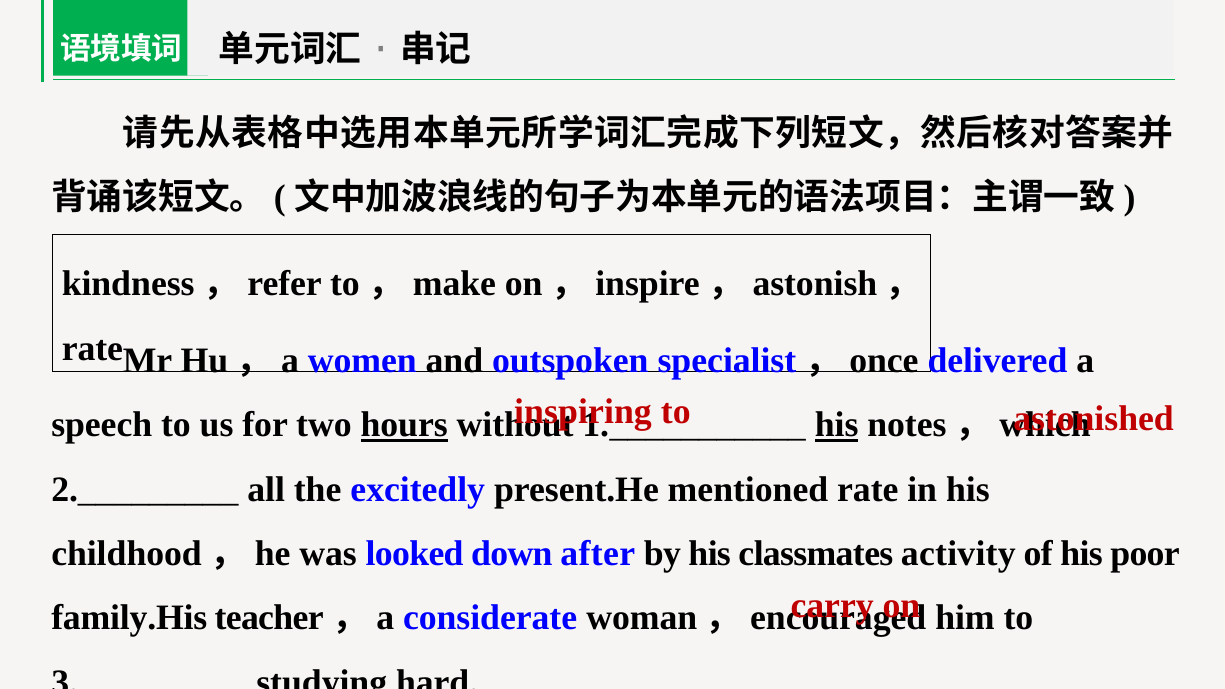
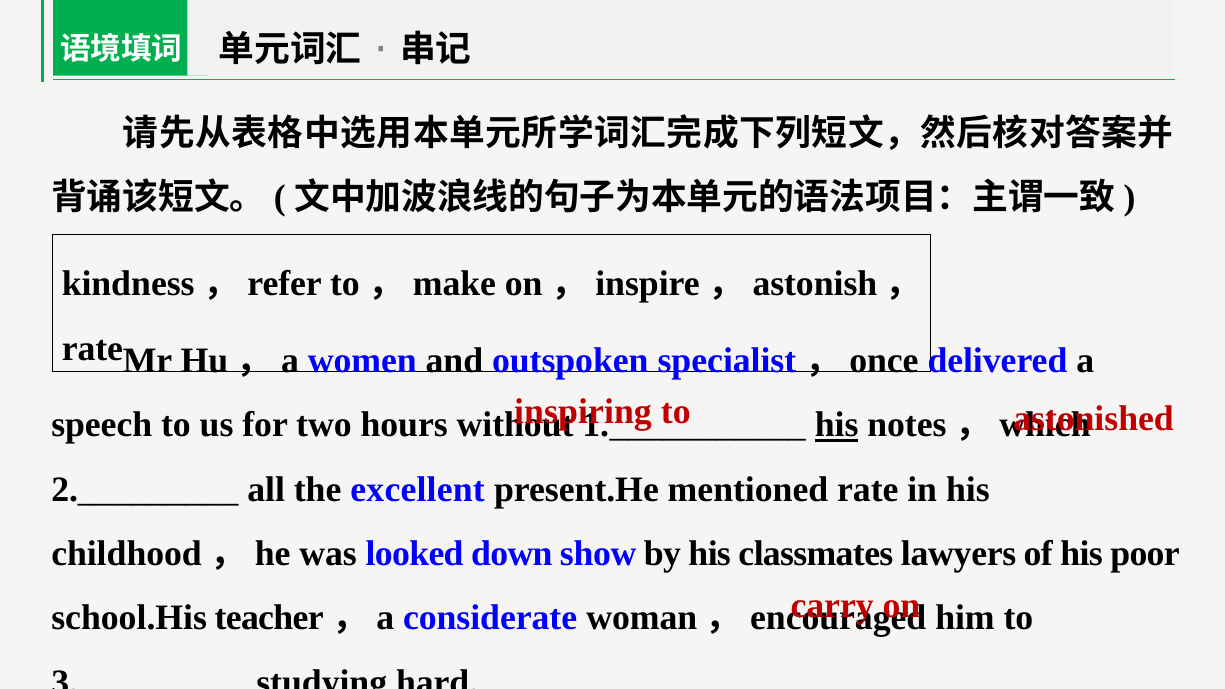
hours underline: present -> none (404, 425)
excitedly: excitedly -> excellent (418, 490)
after: after -> show (598, 554)
activity: activity -> lawyers (959, 554)
family.His: family.His -> school.His (129, 618)
